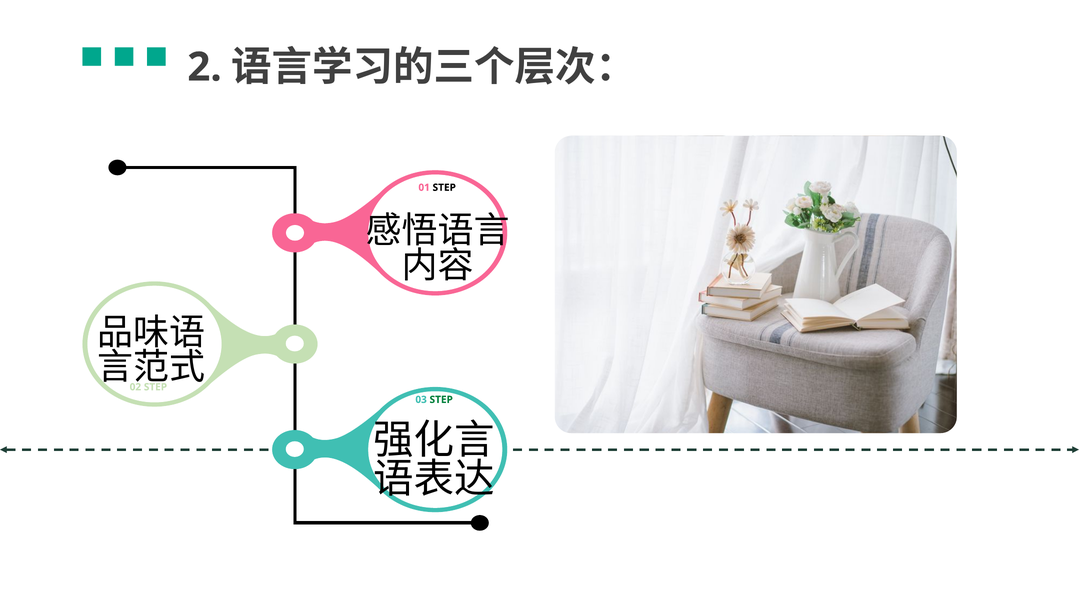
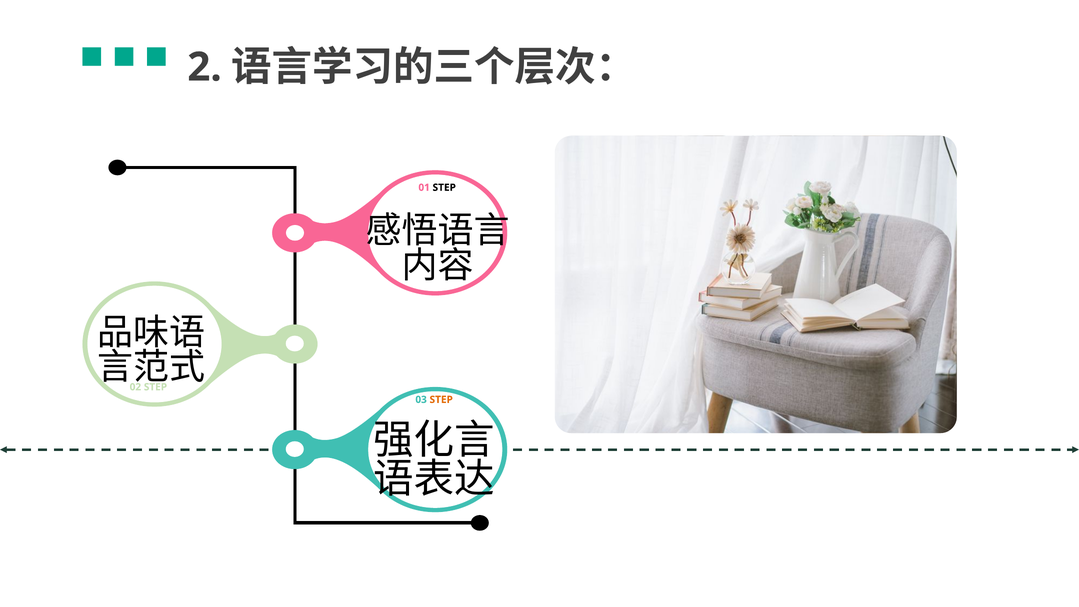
STEP colour: green -> orange (441, 400)
